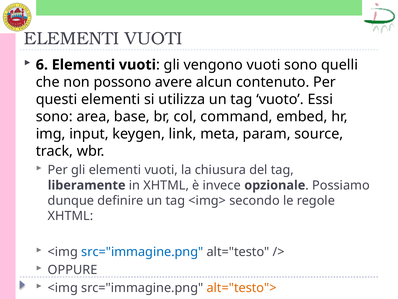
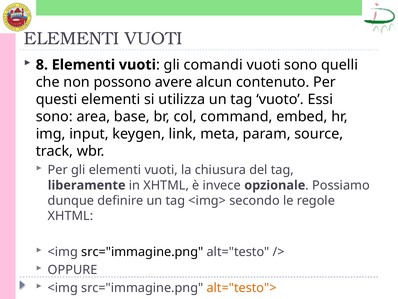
6: 6 -> 8 (42, 65)
vengono: vengono -> comandi (213, 65)
src="immagine.png colour: blue -> black (142, 251)
